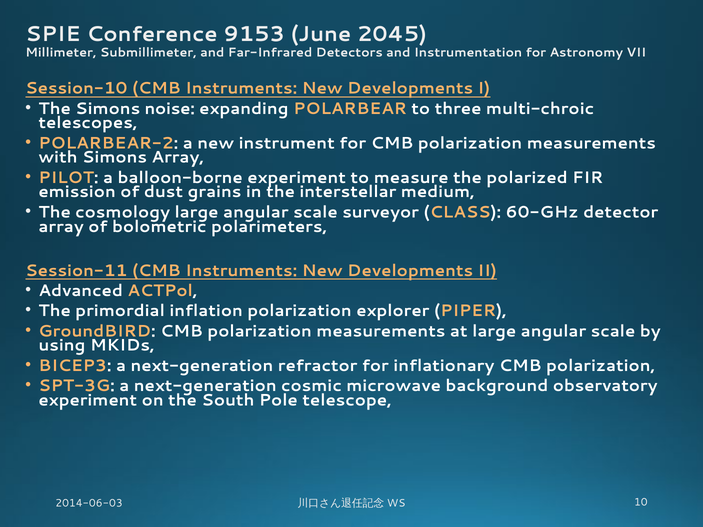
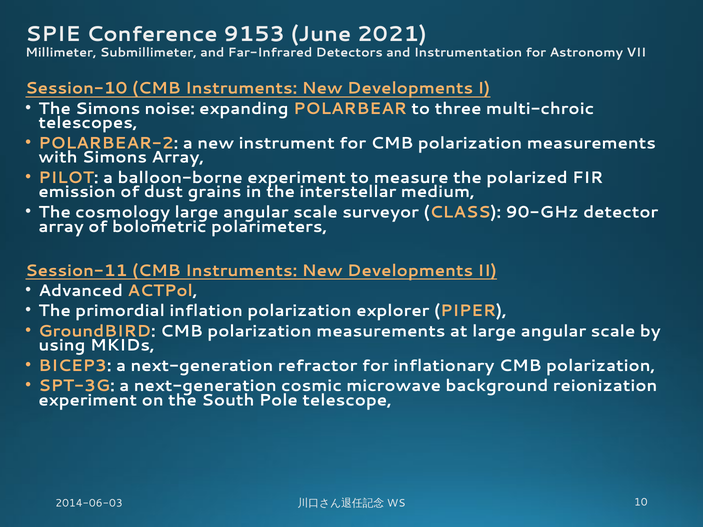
2045: 2045 -> 2021 (392, 34)
60-GHz: 60-GHz -> 90-GHz (542, 212)
observatory: observatory -> reionization (605, 386)
